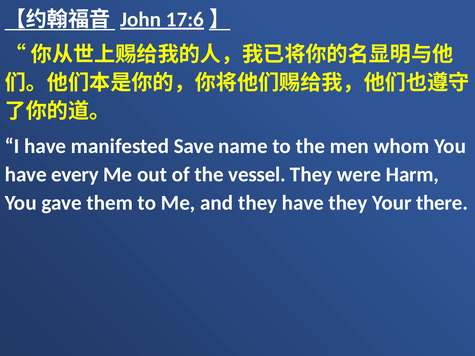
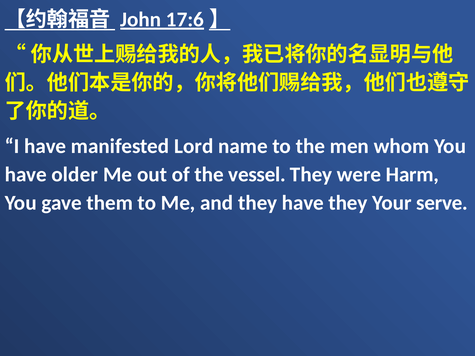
Save: Save -> Lord (194, 146)
every: every -> older (75, 175)
there: there -> serve (442, 203)
